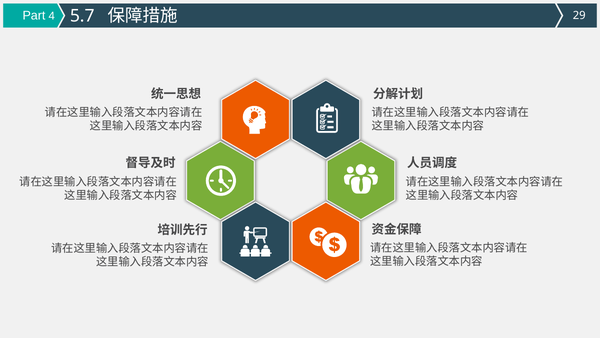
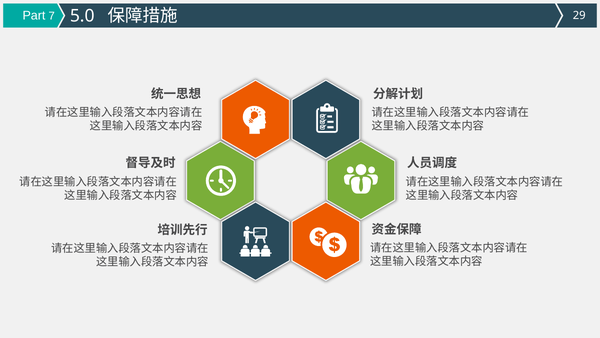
4: 4 -> 7 (52, 16)
5.7: 5.7 -> 5.0 (82, 16)
